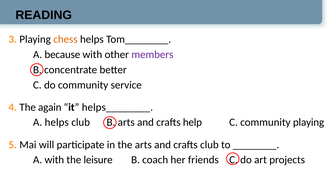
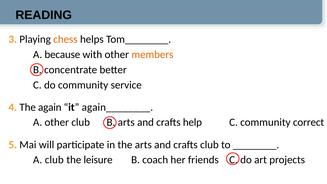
members colour: purple -> orange (152, 55)
helps________: helps________ -> again________ (117, 107)
A helps: helps -> other (57, 122)
community playing: playing -> correct (309, 122)
A with: with -> club (54, 160)
